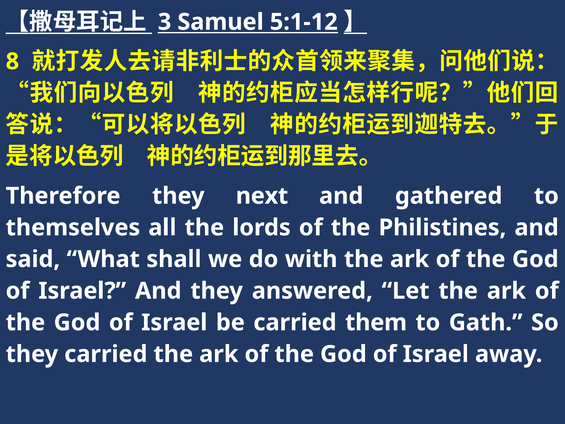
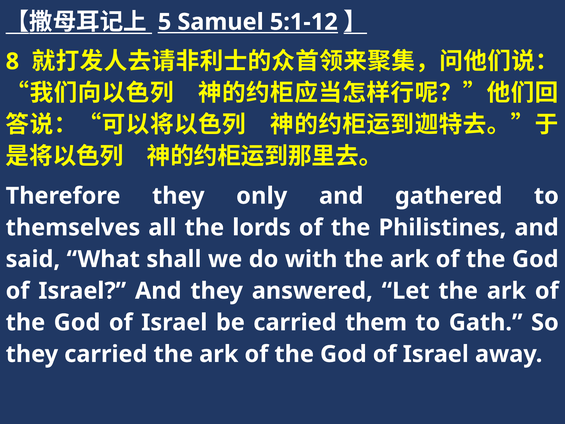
3: 3 -> 5 (165, 22)
next: next -> only (262, 196)
